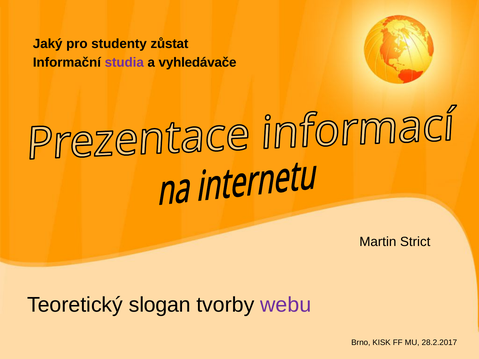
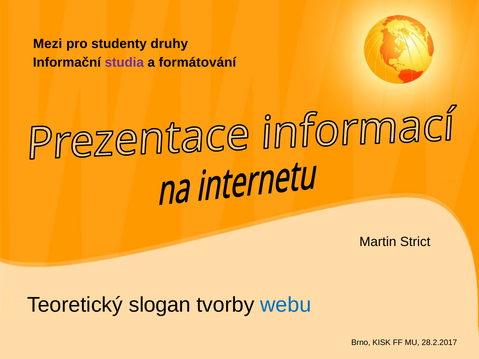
Jaký: Jaký -> Mezi (48, 44)
zůstat: zůstat -> druhy (169, 44)
vyhledávače: vyhledávače -> formátování (197, 62)
webu colour: purple -> blue (286, 305)
